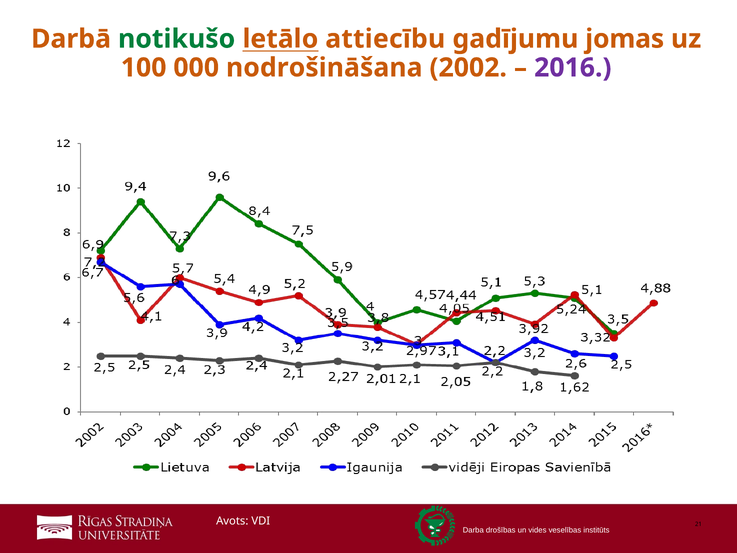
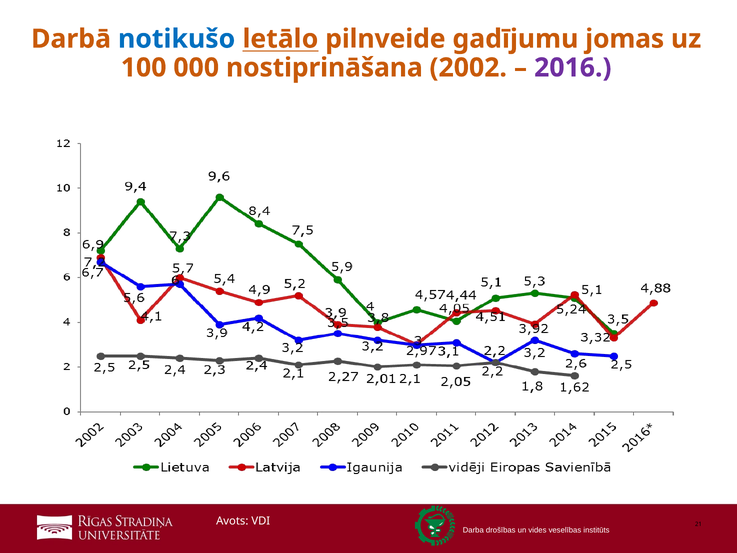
notikušo colour: green -> blue (177, 39)
attiecību: attiecību -> pilnveide (385, 39)
nodrošināšana: nodrošināšana -> nostiprināšana (324, 68)
